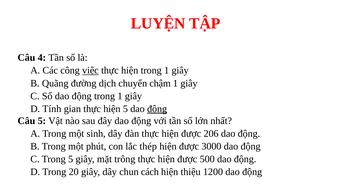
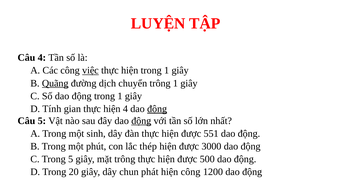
Quãng underline: none -> present (55, 83)
chuyển chậm: chậm -> trông (160, 83)
hiện 5: 5 -> 4 (125, 109)
động underline: none -> present (141, 121)
206: 206 -> 551 (211, 133)
cách: cách -> phát (150, 172)
hiện thiệu: thiệu -> công (191, 172)
